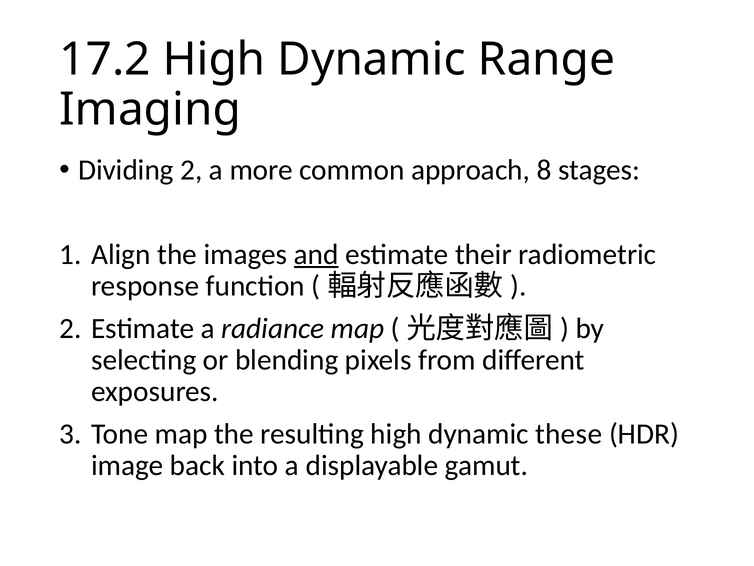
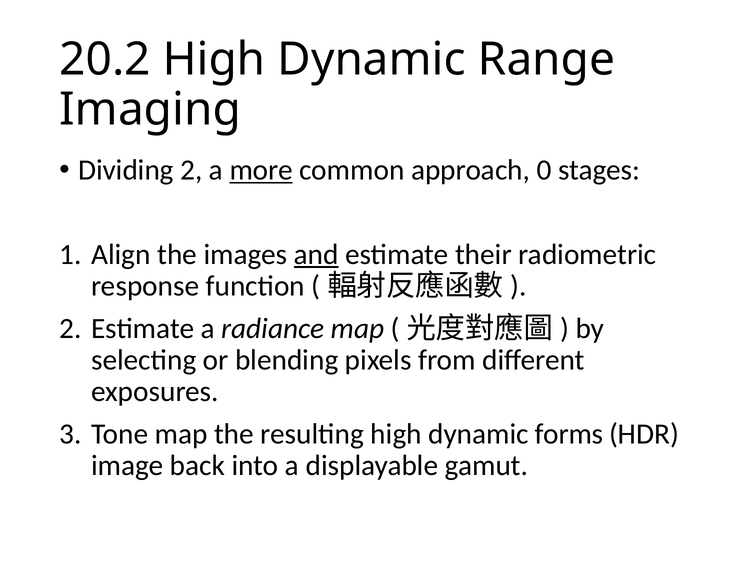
17.2: 17.2 -> 20.2 (105, 60)
more underline: none -> present (261, 170)
8: 8 -> 0 (544, 170)
these: these -> forms (569, 434)
